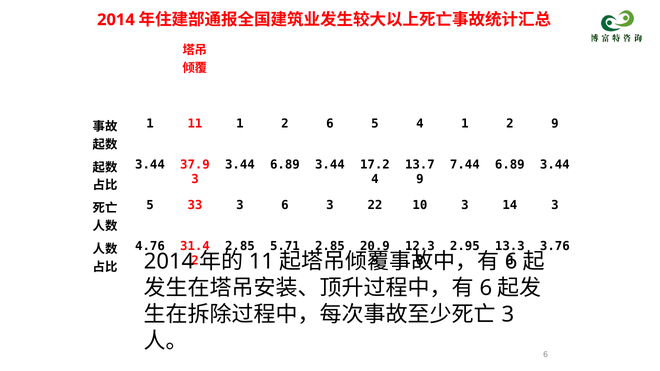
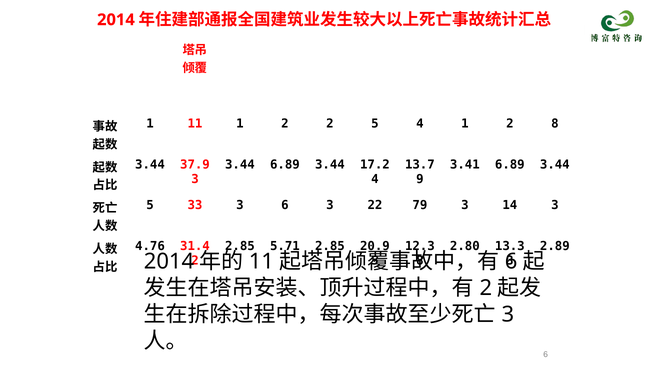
2 6: 6 -> 2 (330, 124)
2 9: 9 -> 8 (555, 124)
7.44: 7.44 -> 3.41 (465, 165)
10: 10 -> 79 (420, 206)
2.95: 2.95 -> 2.80 (465, 246)
3.76: 3.76 -> 2.89 (555, 246)
6: 6 -> 2 (486, 288)
